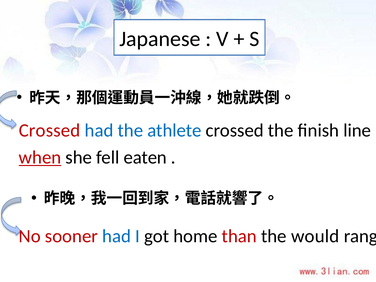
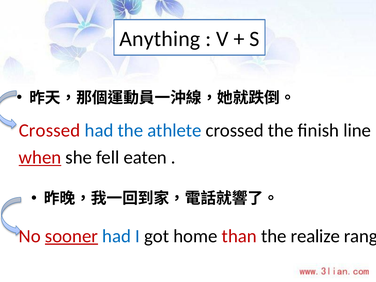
Japanese: Japanese -> Anything (160, 39)
sooner underline: none -> present (71, 236)
would: would -> realize (315, 236)
